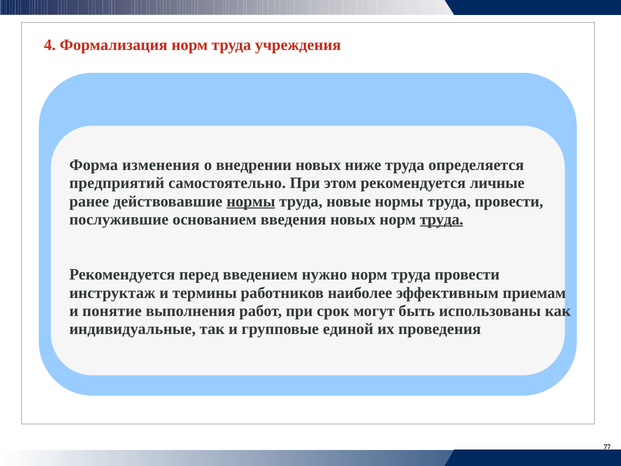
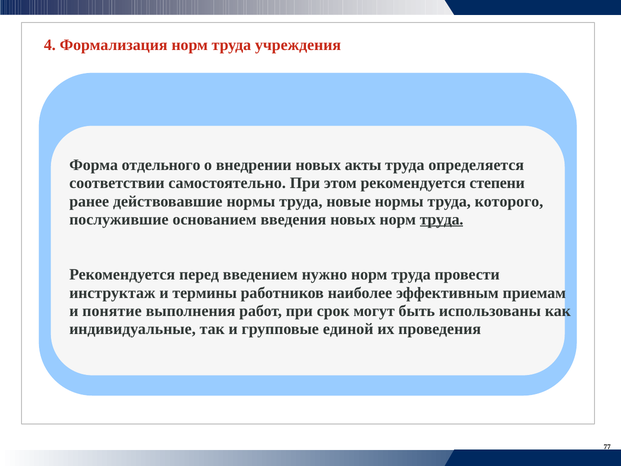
изменения: изменения -> отдельного (161, 165)
ниже: ниже -> акты (363, 165)
предприятий: предприятий -> соответствии (117, 183)
личные: личные -> степени (497, 183)
нормы underline: present -> none (251, 201)
нормы труда провести: провести -> которого (509, 201)
